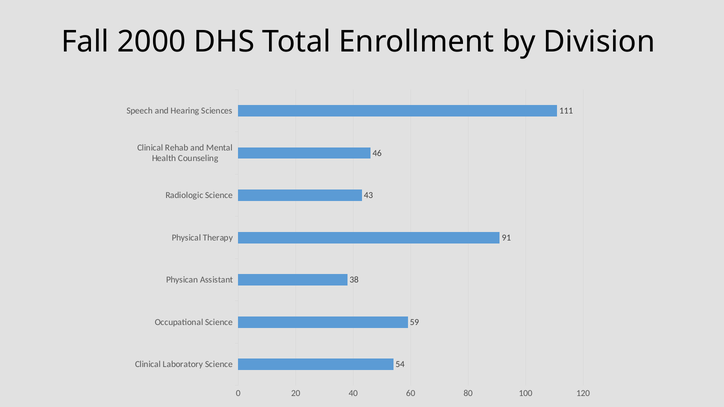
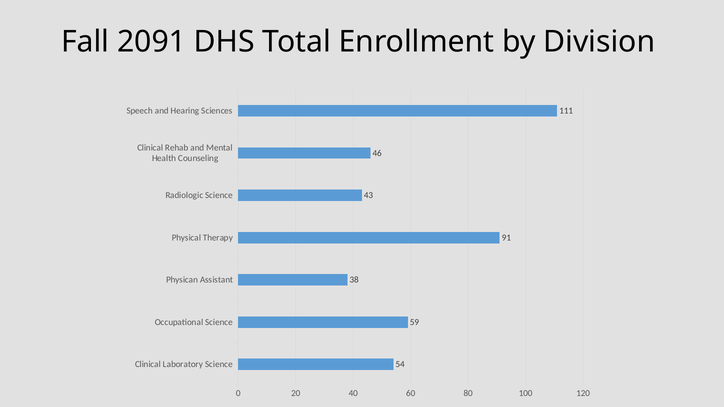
2000: 2000 -> 2091 (152, 42)
